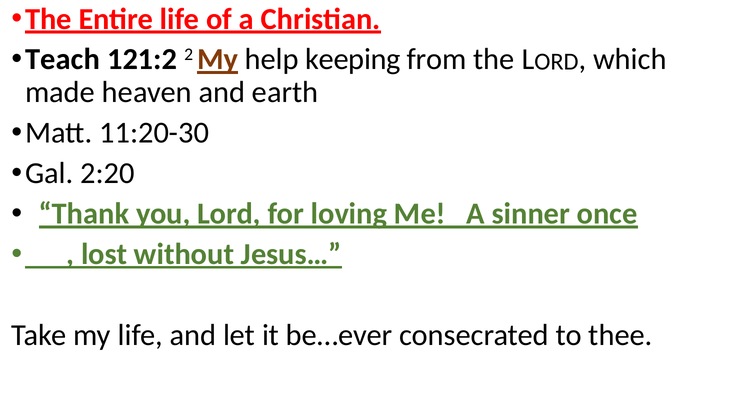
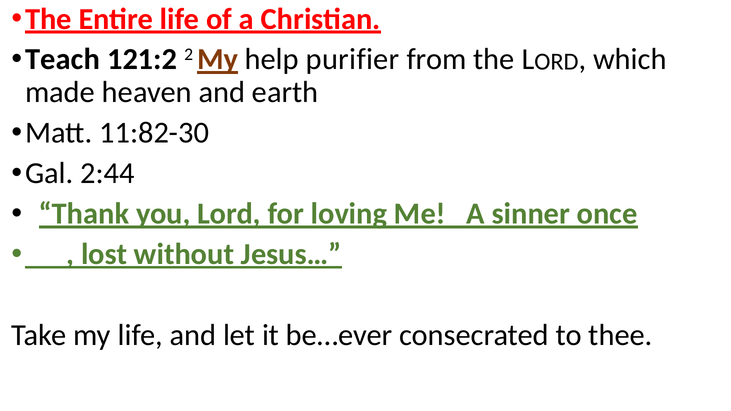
keeping: keeping -> purifier (353, 59)
11:20-30: 11:20-30 -> 11:82-30 (154, 133)
2:20: 2:20 -> 2:44 (108, 173)
